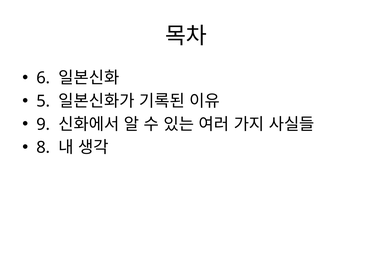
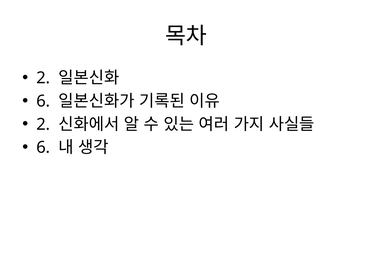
6: 6 -> 2 (43, 78)
5: 5 -> 6 (43, 101)
9: 9 -> 2 (43, 124)
8: 8 -> 6 (43, 148)
